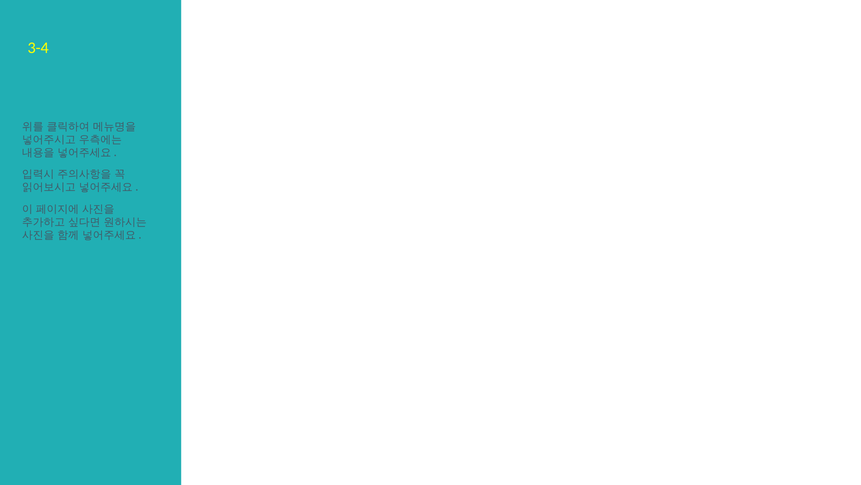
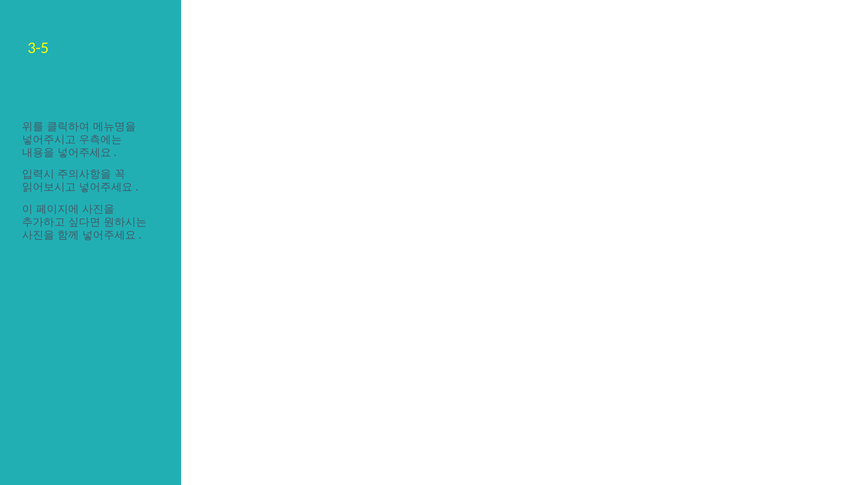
3-4: 3-4 -> 3-5 (38, 48)
